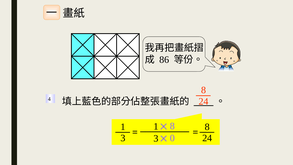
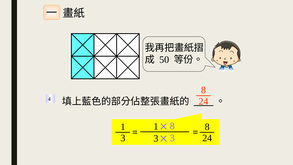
86: 86 -> 50 (164, 60)
0: 0 -> 3 (172, 138)
